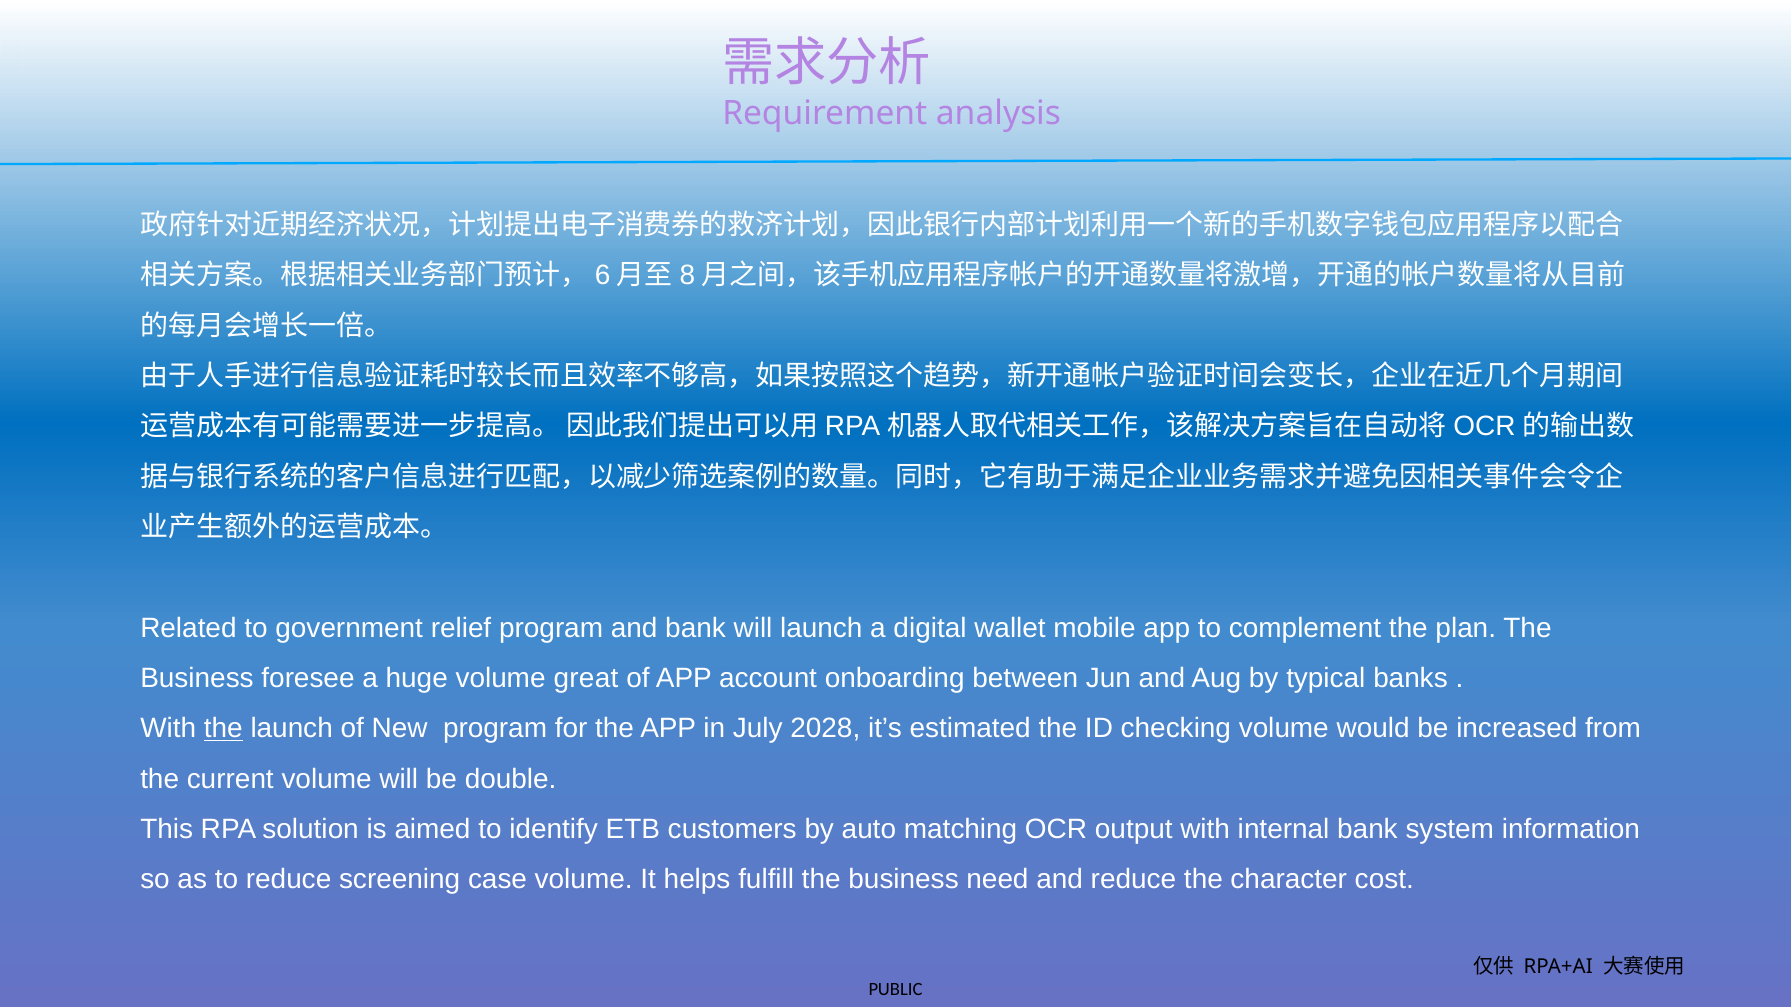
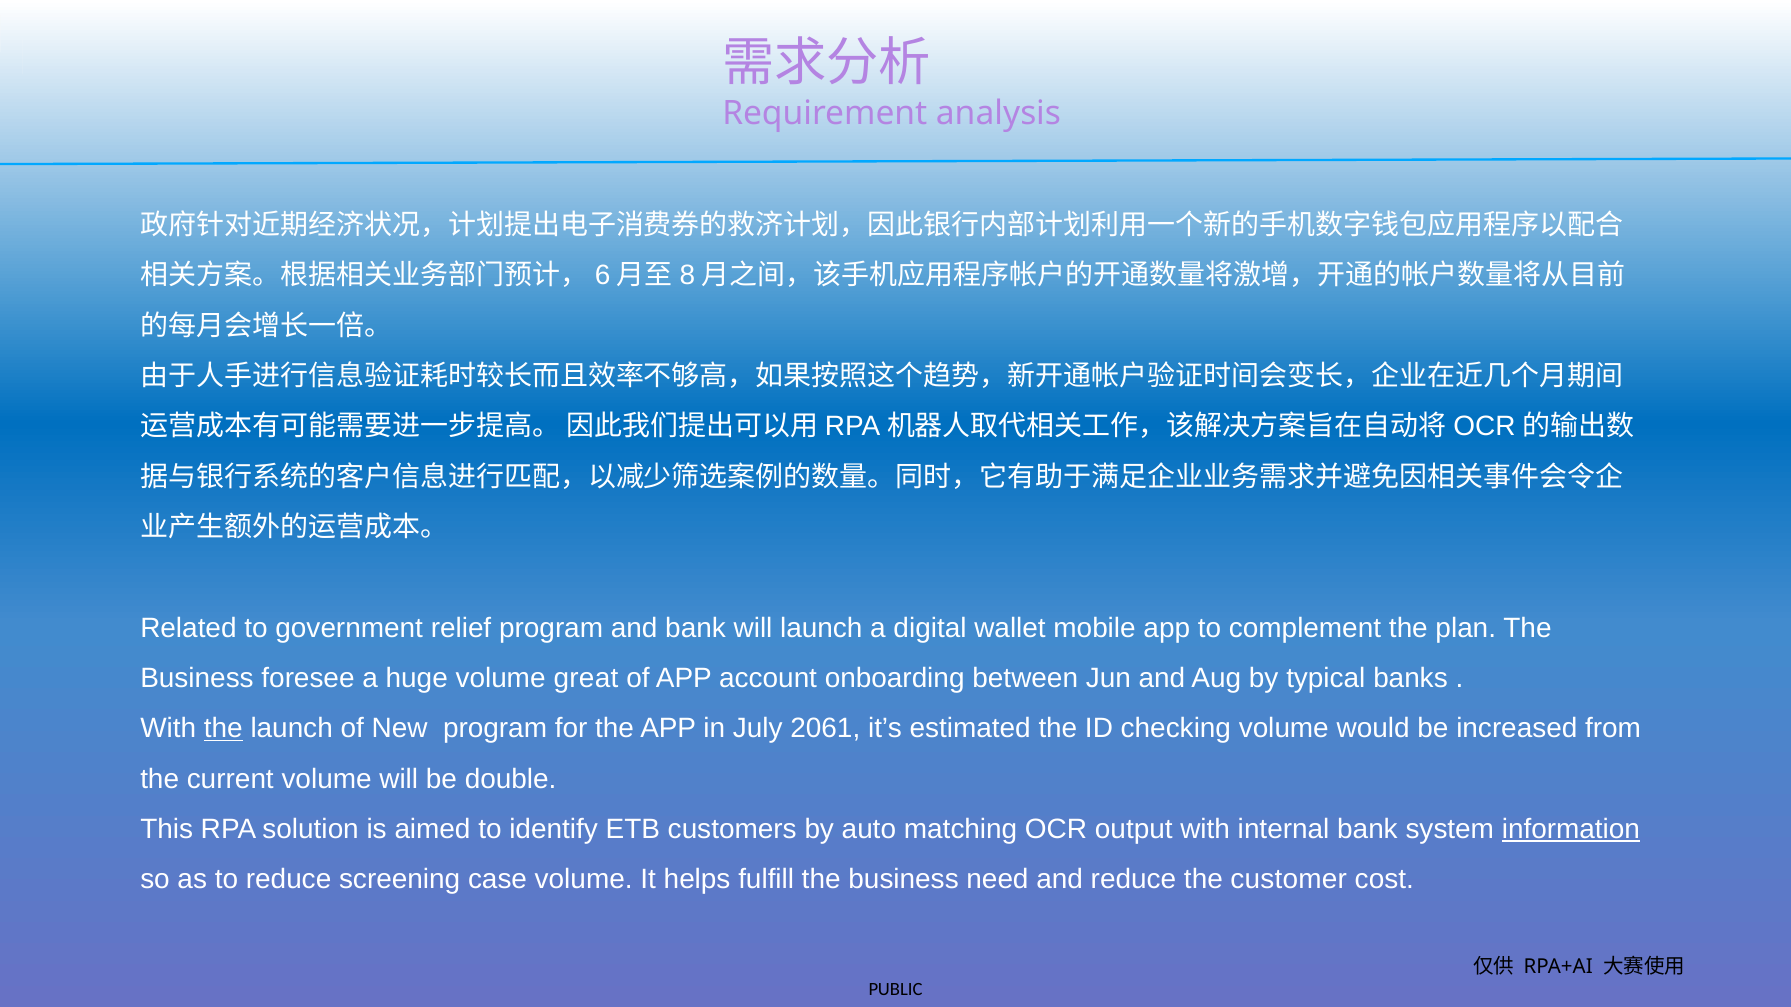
2028: 2028 -> 2061 (825, 729)
information underline: none -> present (1571, 830)
character: character -> customer (1289, 880)
